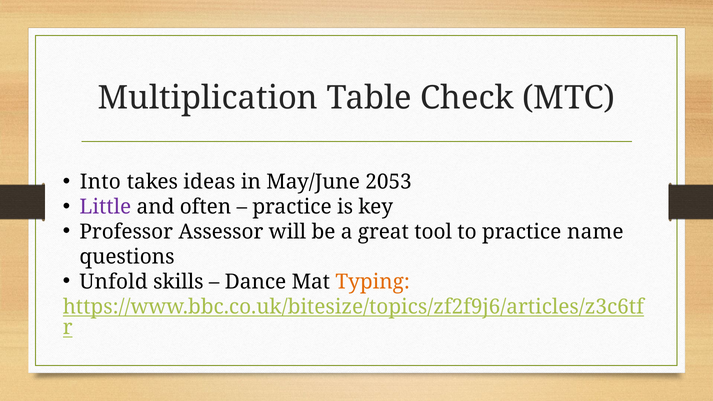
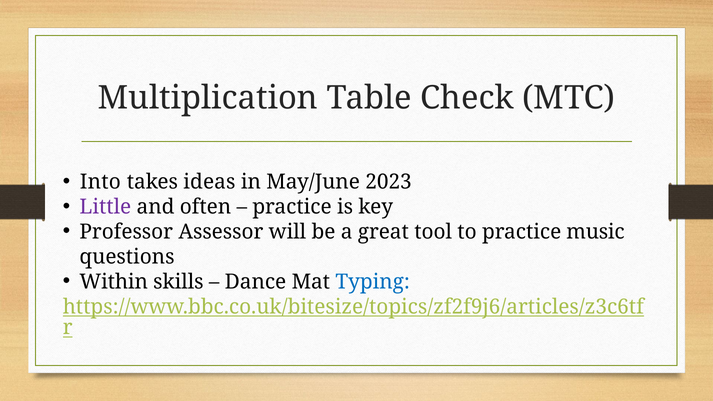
2053: 2053 -> 2023 (389, 182)
name: name -> music (595, 232)
Unfold: Unfold -> Within (114, 282)
Typing colour: orange -> blue (373, 282)
